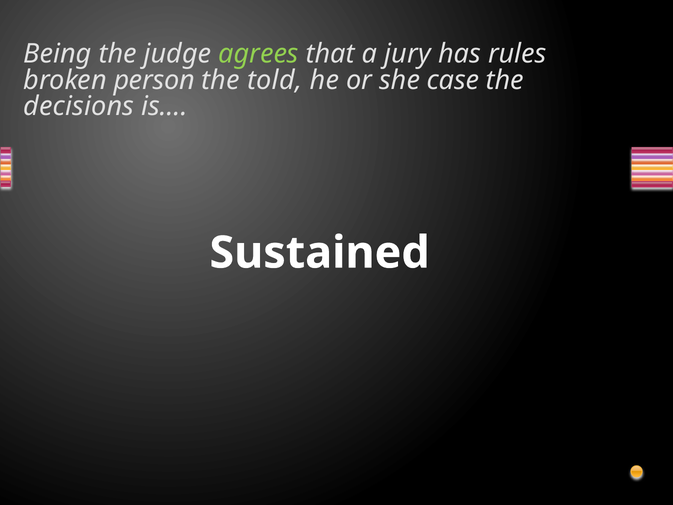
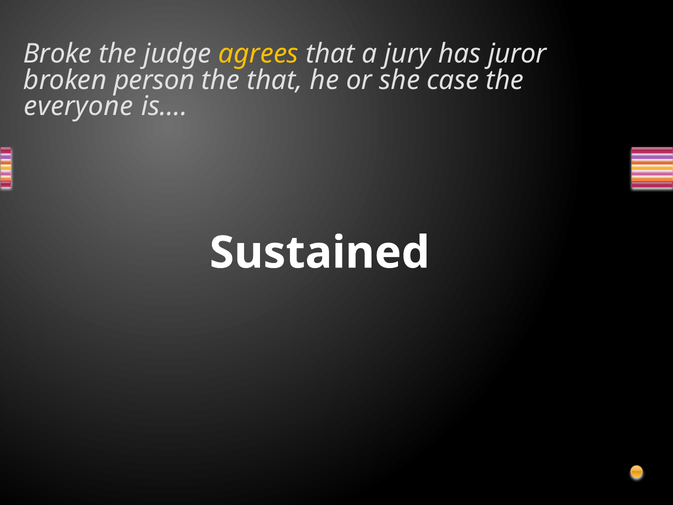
Being: Being -> Broke (58, 54)
agrees colour: light green -> yellow (259, 54)
rules: rules -> juror (517, 54)
the told: told -> that (275, 80)
decisions: decisions -> everyone (79, 106)
